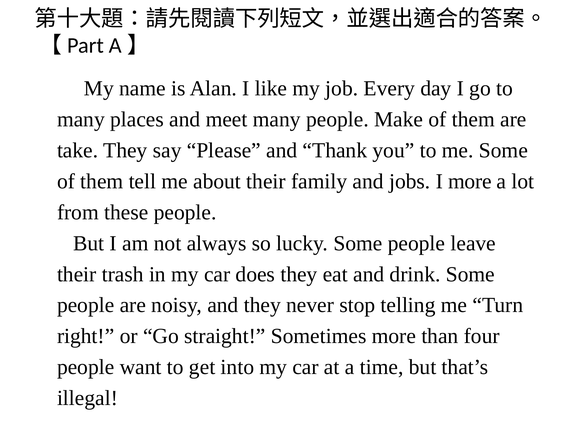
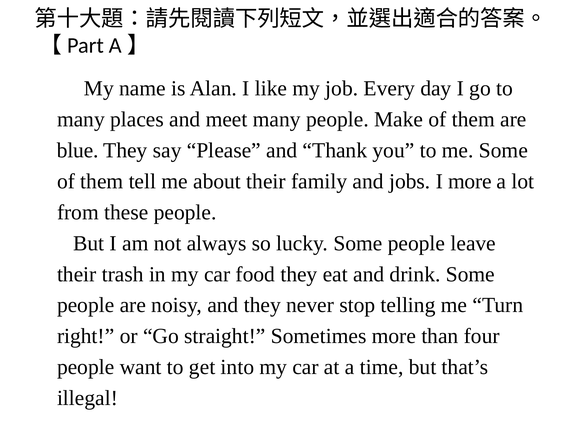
take: take -> blue (78, 151)
does: does -> food (255, 275)
